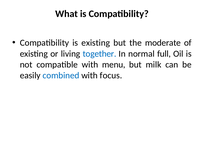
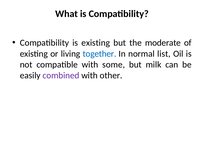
full: full -> list (164, 54)
menu: menu -> some (114, 65)
combined colour: blue -> purple (61, 75)
focus: focus -> other (111, 75)
